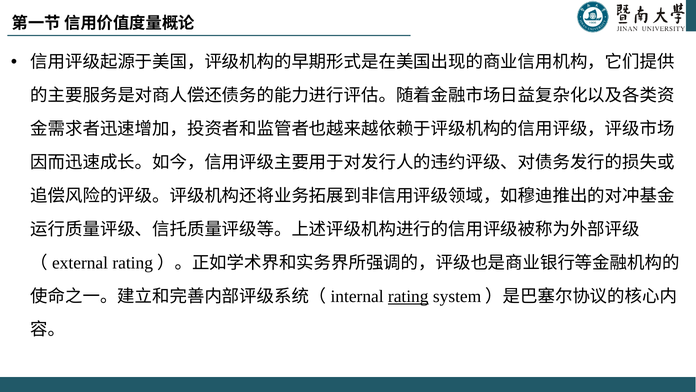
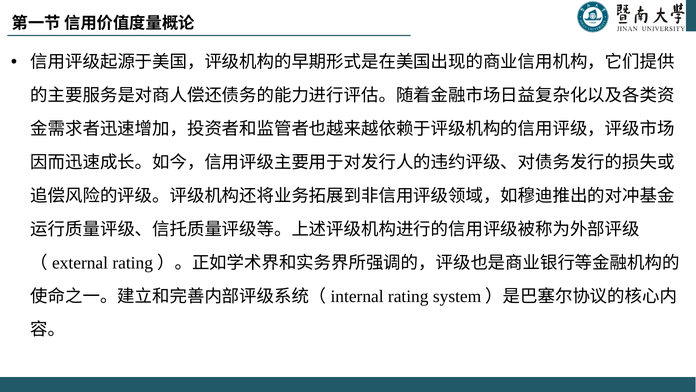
rating underline: present -> none (408, 296)
